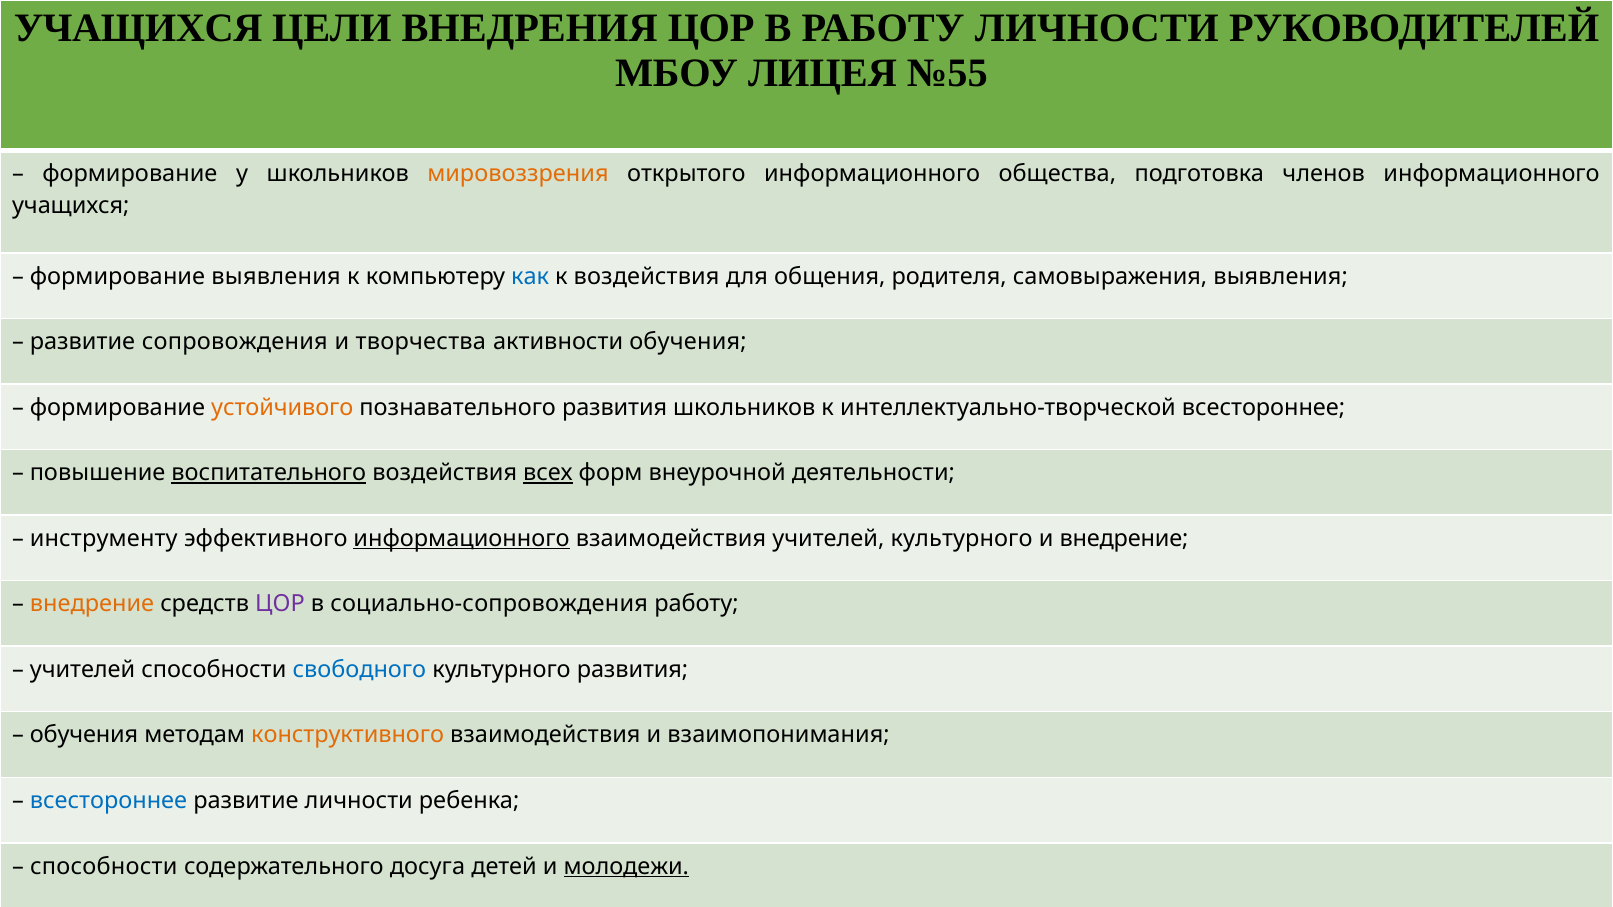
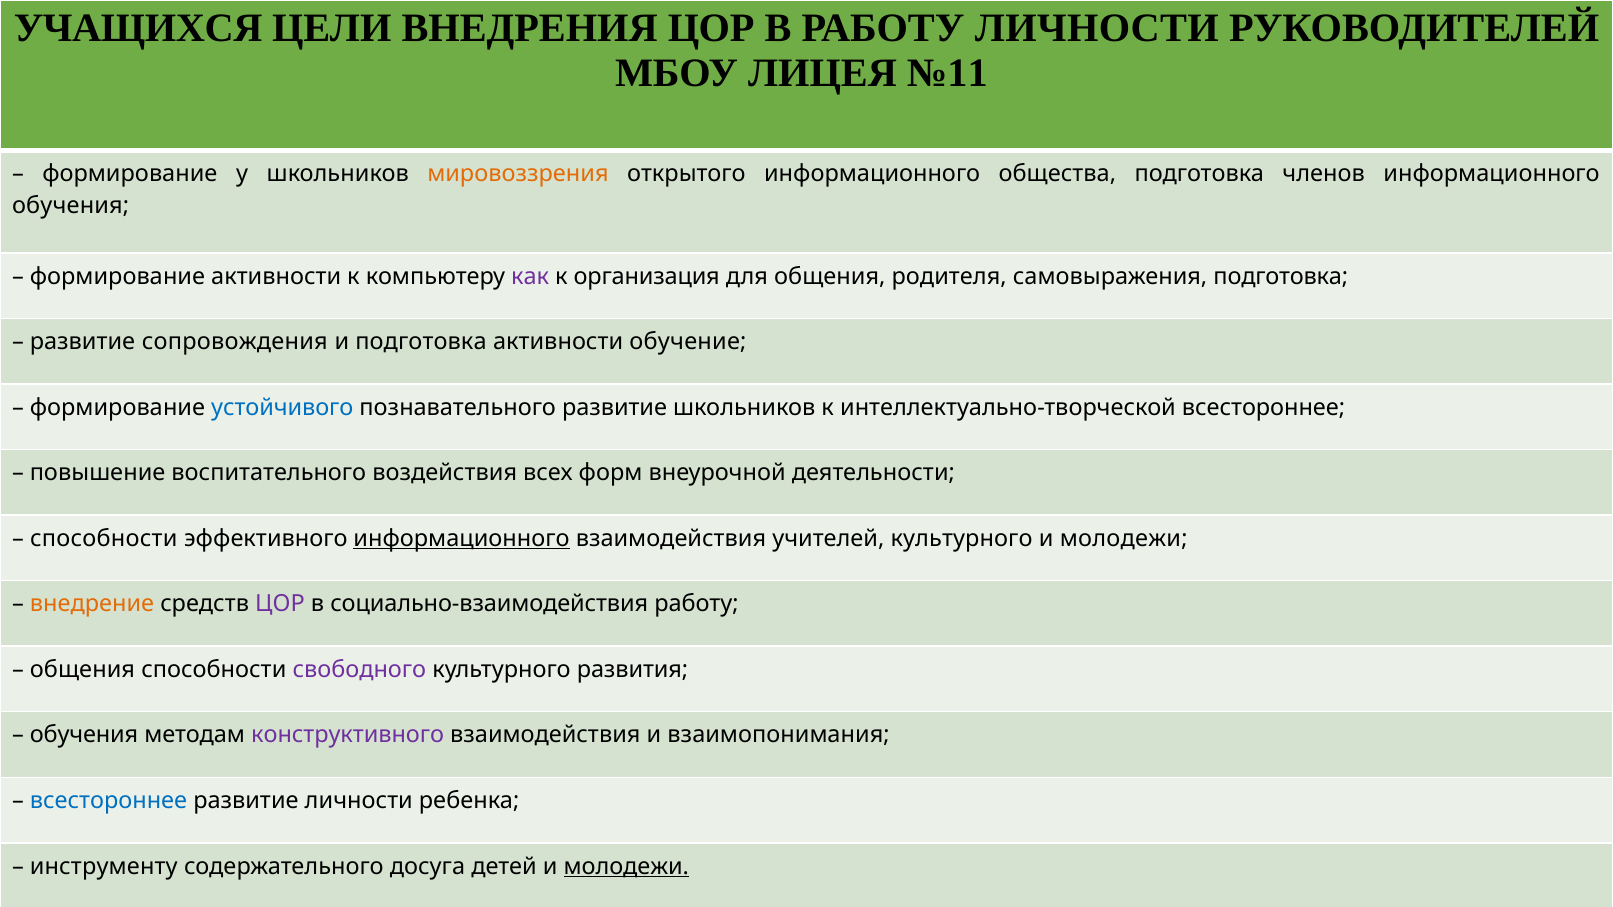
№55: №55 -> №11 (947, 73)
учащихся: учащихся -> обучения (71, 206)
формирование выявления: выявления -> активности (276, 276)
как colour: blue -> purple (530, 276)
к воздействия: воздействия -> организация (647, 276)
самовыражения выявления: выявления -> подготовка (1281, 276)
и творчества: творчества -> подготовка (421, 342)
активности обучения: обучения -> обучение (688, 342)
устойчивого colour: orange -> blue (282, 408)
познавательного развития: развития -> развитие (615, 408)
воспитательного underline: present -> none (269, 473)
всех underline: present -> none (548, 473)
инструменту: инструменту -> способности (104, 539)
внедрение: внедрение -> молодежи (1124, 539)
социально-сопровождения: социально-сопровождения -> социально-взаимодействия (489, 604)
учителей: учителей -> общения (82, 670)
свободного colour: blue -> purple (359, 670)
конструктивного colour: orange -> purple (348, 735)
способности: способности -> инструменту (104, 867)
